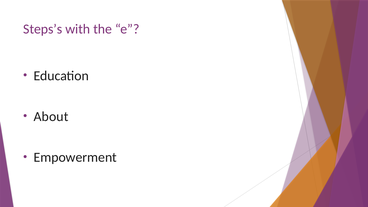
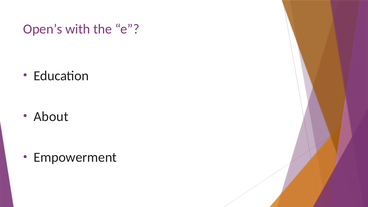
Steps’s: Steps’s -> Open’s (43, 29)
